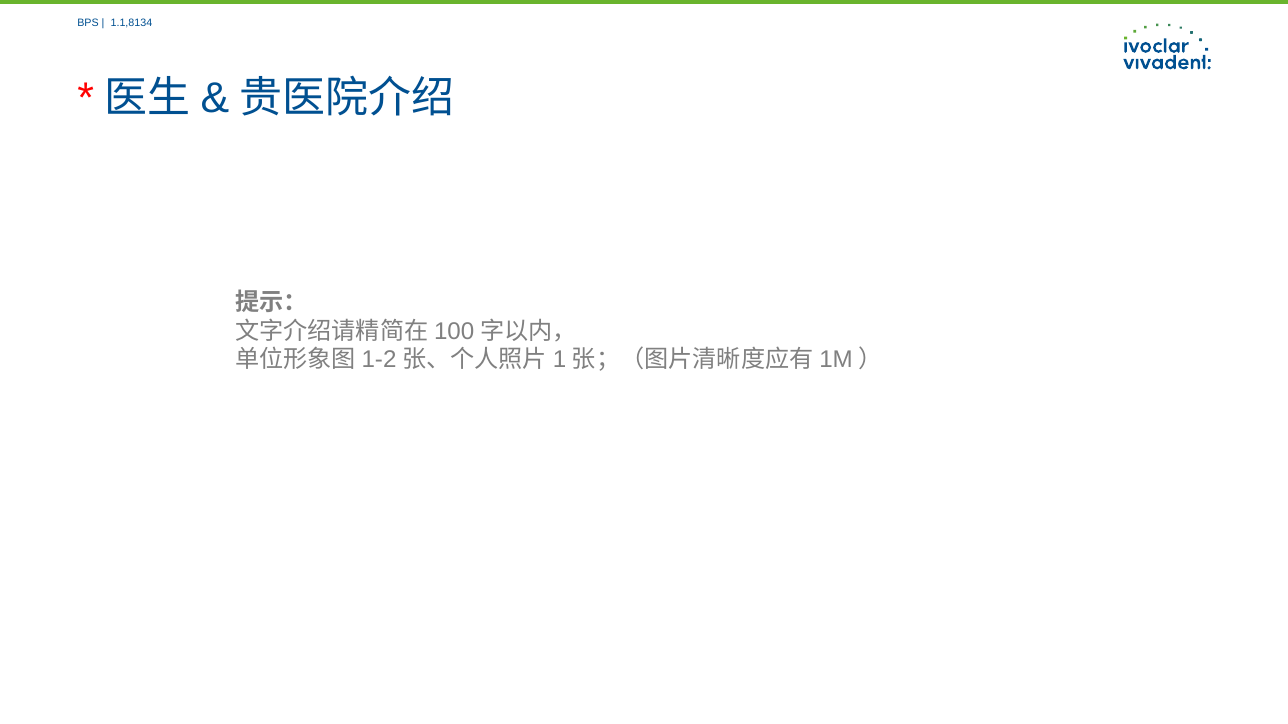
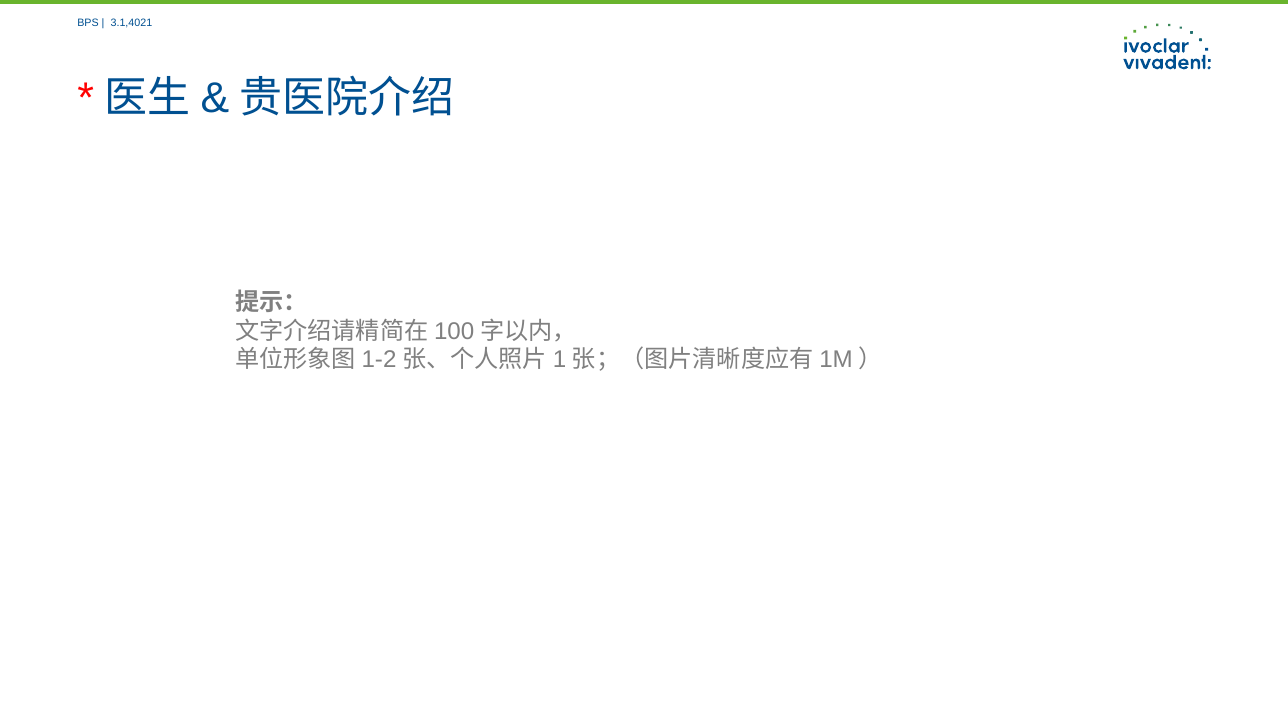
1.1,8134: 1.1,8134 -> 3.1,4021 (131, 23)
